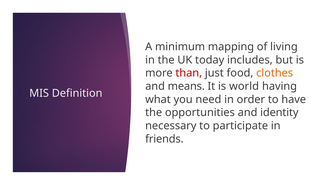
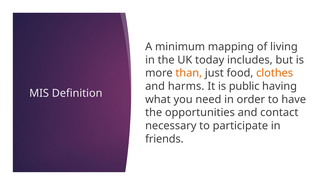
than colour: red -> orange (189, 73)
means: means -> harms (186, 86)
world: world -> public (244, 86)
identity: identity -> contact (279, 113)
